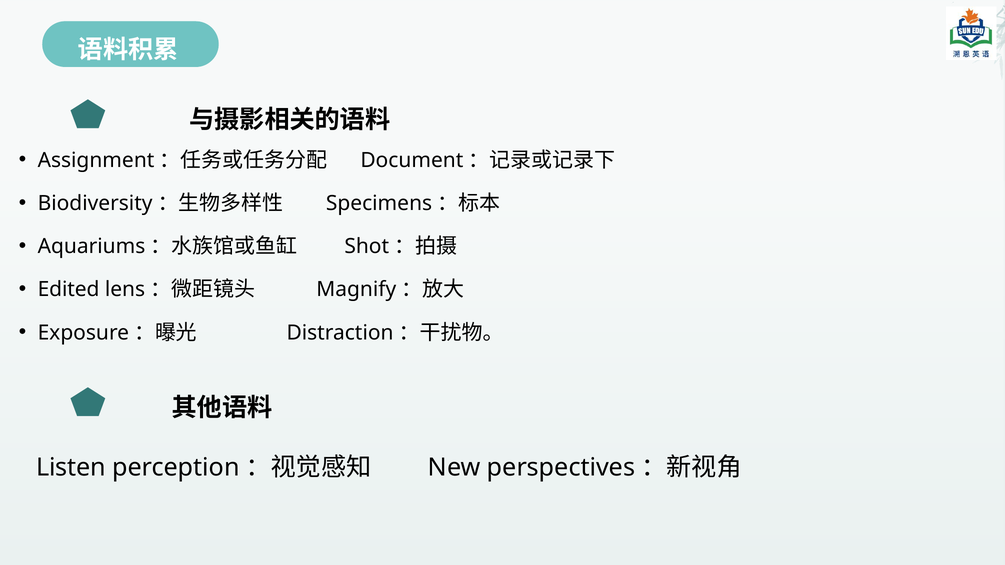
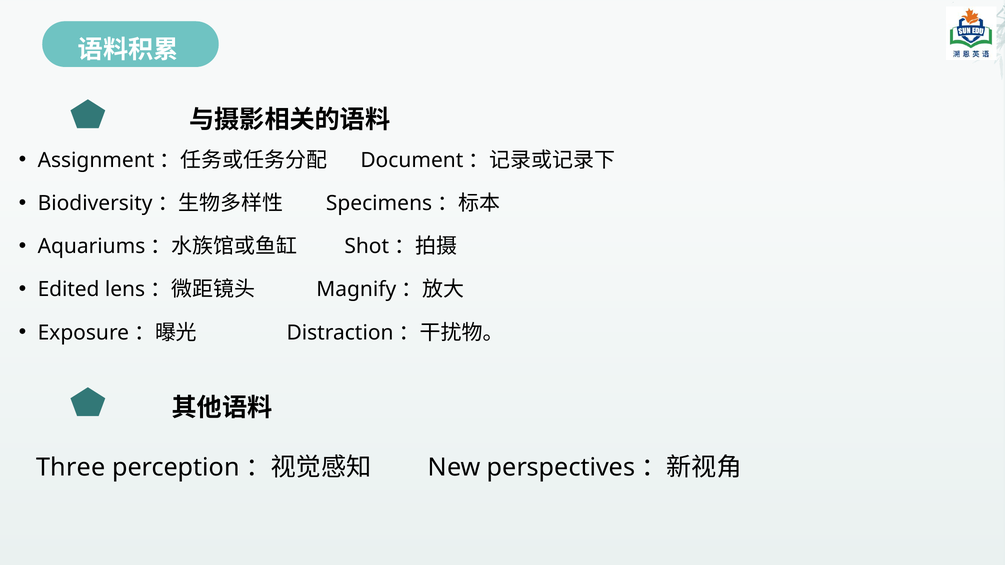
Listen: Listen -> Three (71, 468)
